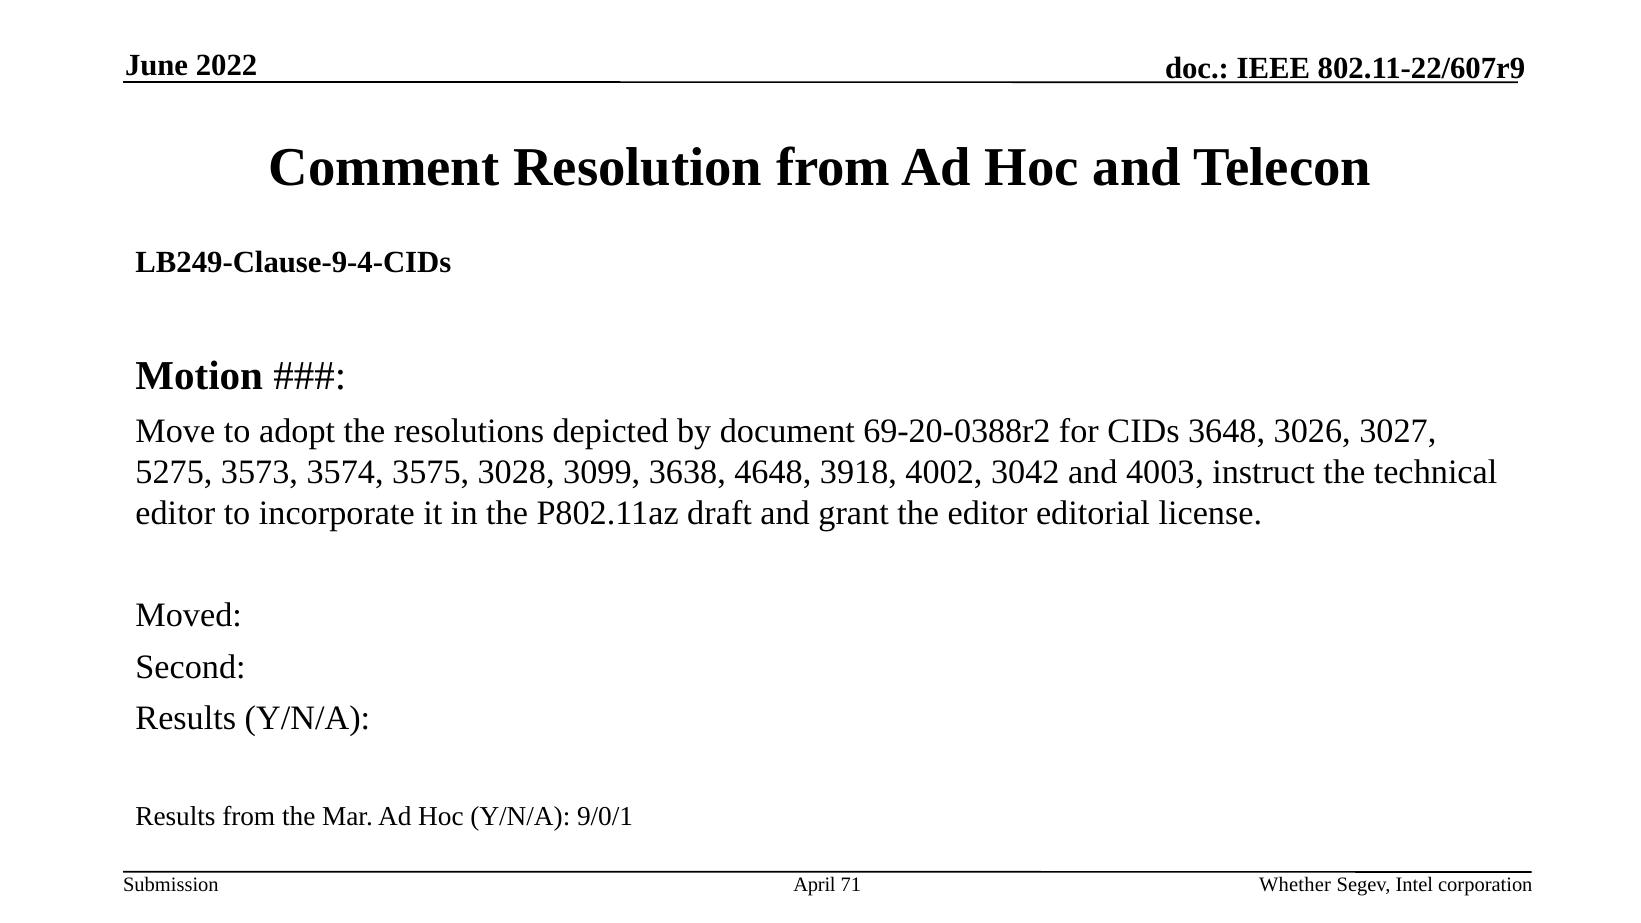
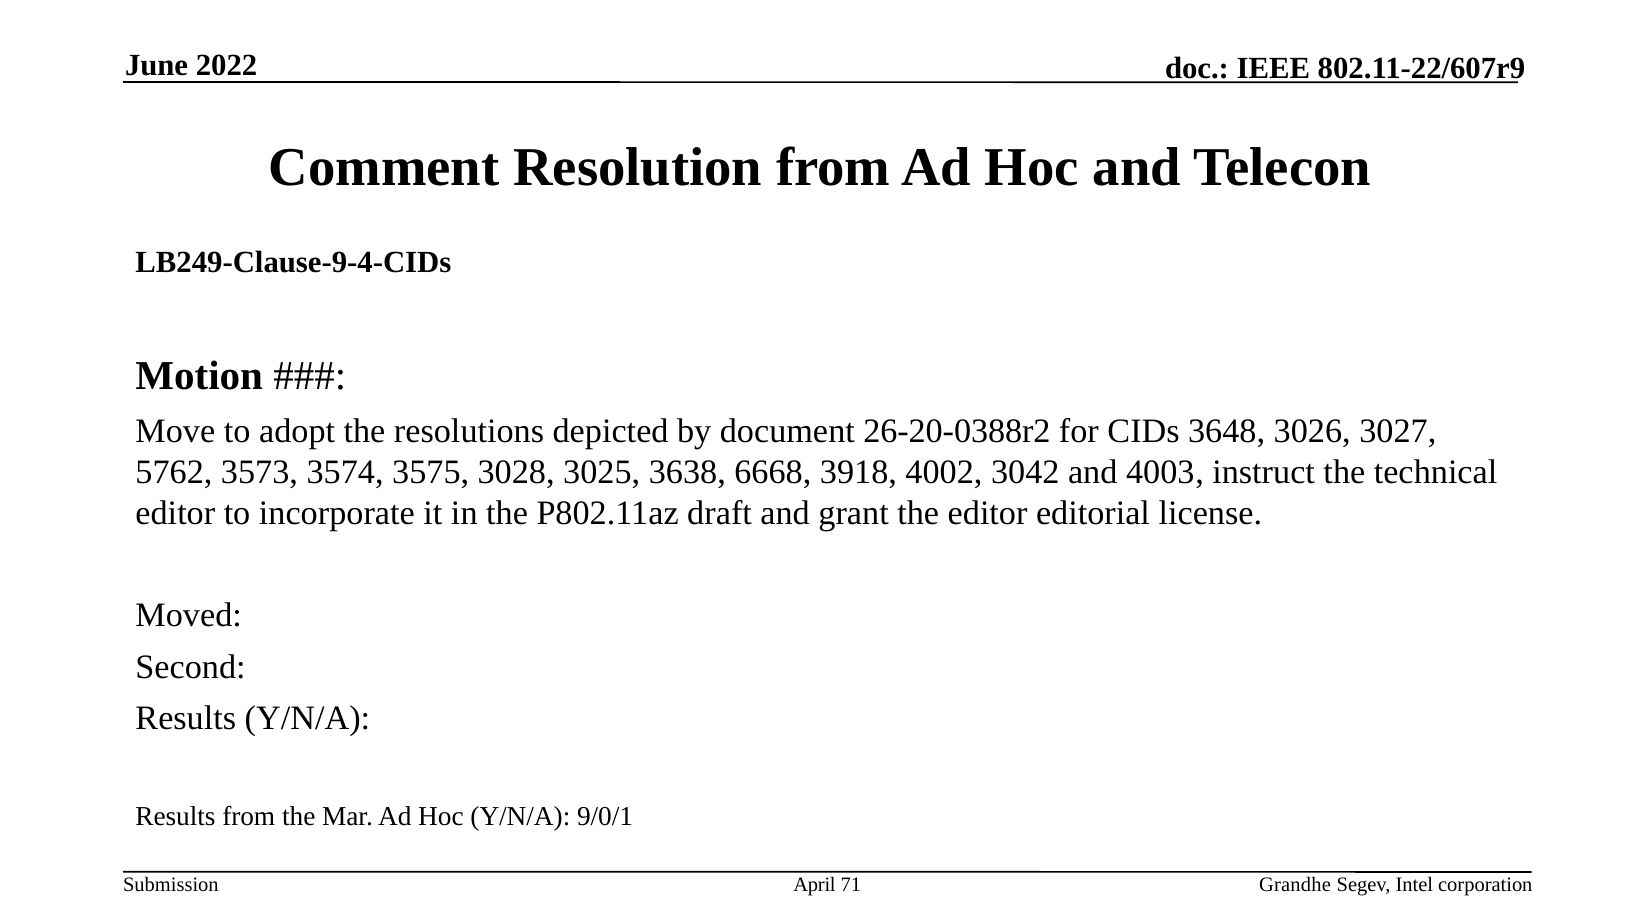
69-20-0388r2: 69-20-0388r2 -> 26-20-0388r2 (957, 431)
5275: 5275 -> 5762 (174, 472)
3099: 3099 -> 3025 (602, 472)
4648: 4648 -> 6668 (773, 472)
Whether: Whether -> Grandhe (1295, 885)
